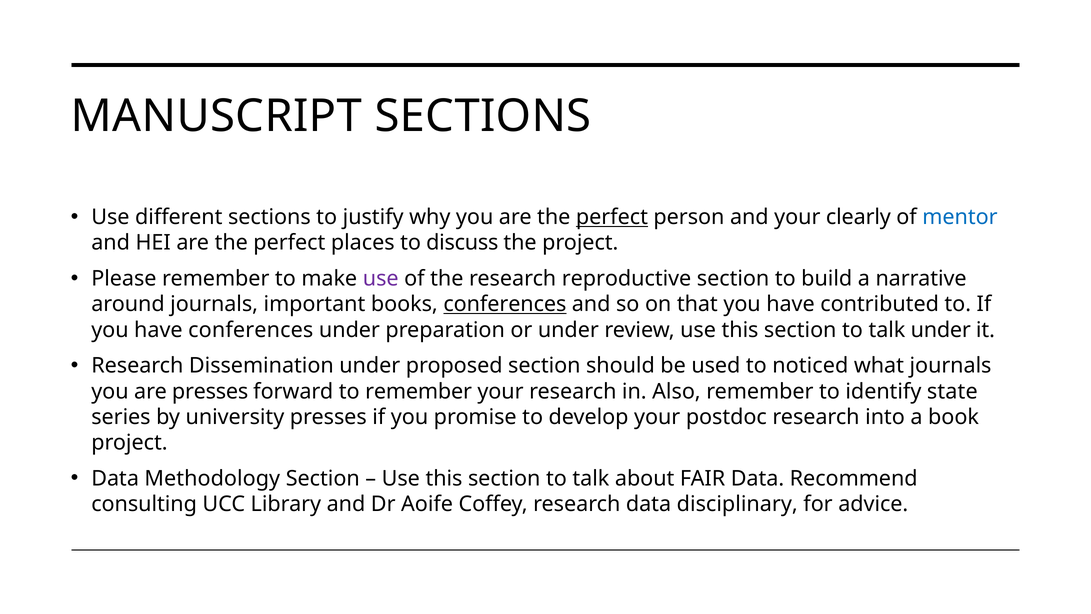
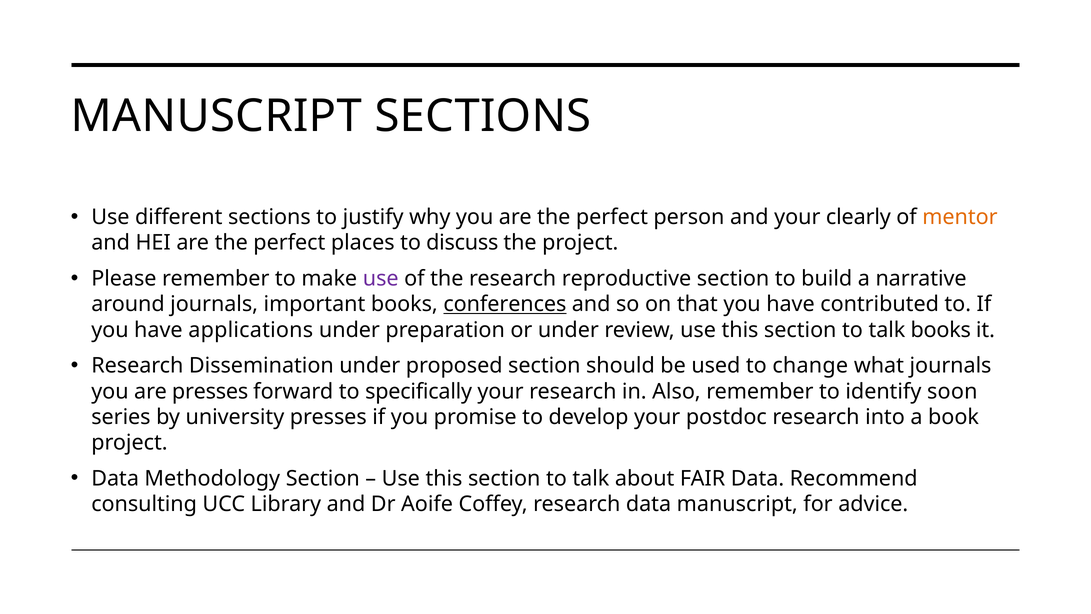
perfect underline: present -> none (612, 217)
mentor colour: blue -> orange (960, 217)
have conferences: conferences -> applications (251, 330)
talk under: under -> books (941, 330)
noticed: noticed -> change (810, 366)
to remember: remember -> specifically (419, 391)
state: state -> soon (952, 391)
data disciplinary: disciplinary -> manuscript (737, 504)
